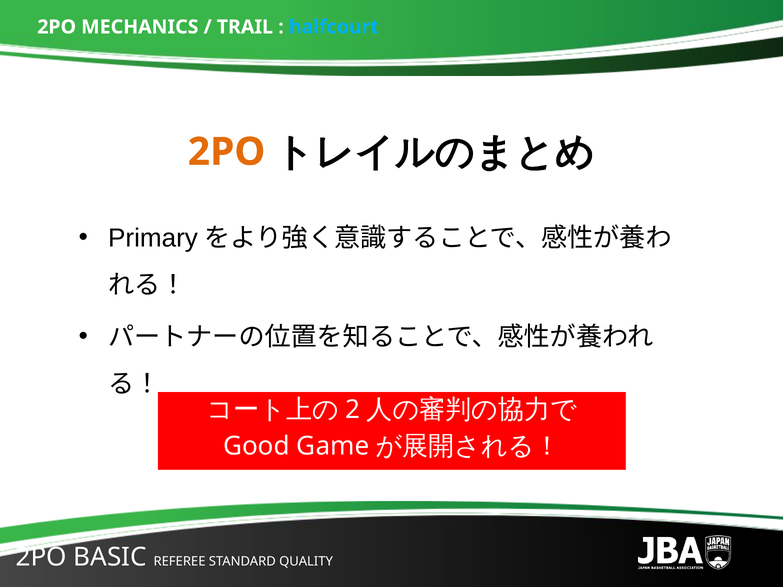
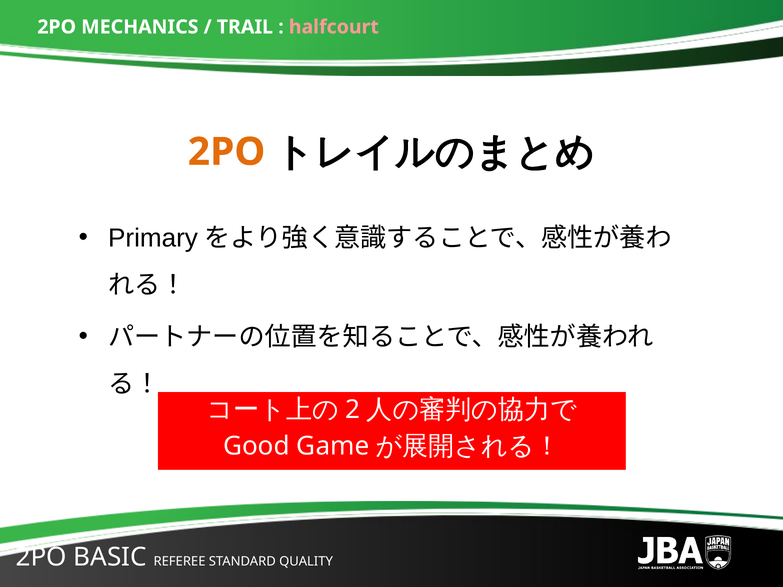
halfcourt colour: light blue -> pink (334, 27)
